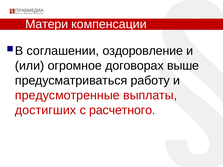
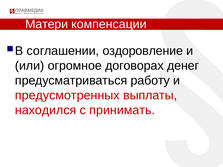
выше: выше -> денег (183, 66)
предусмотренные: предусмотренные -> предусмотренных (67, 95)
достигших: достигших -> находился (46, 110)
расчетного: расчетного -> принимать (122, 110)
